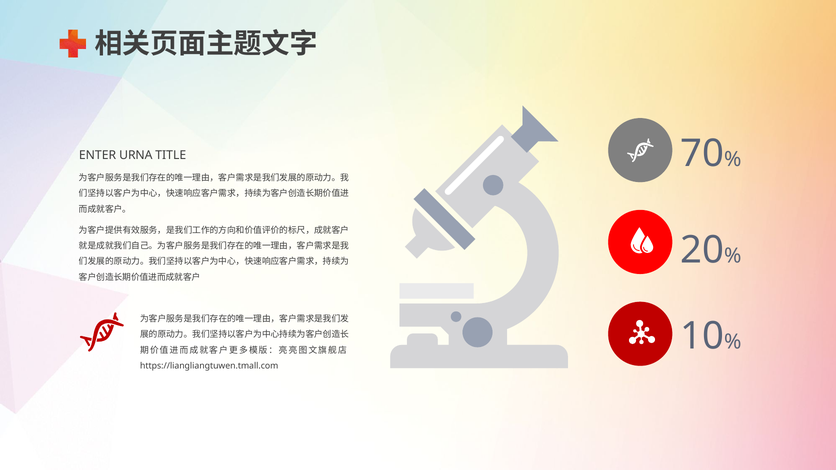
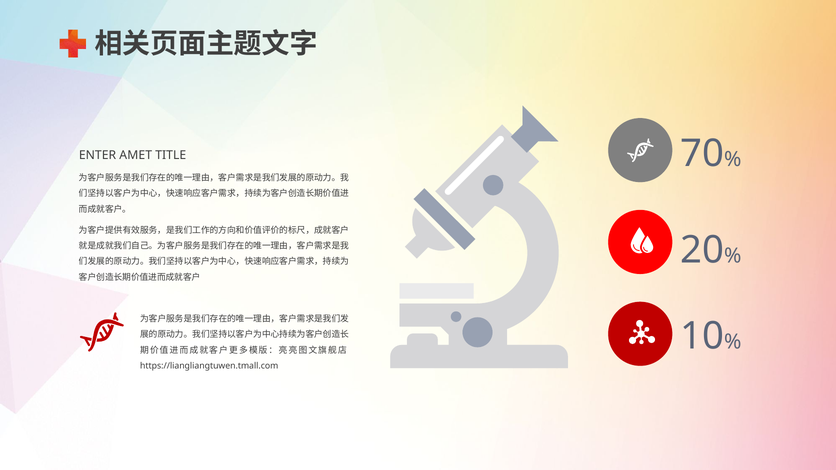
URNA: URNA -> AMET (136, 155)
